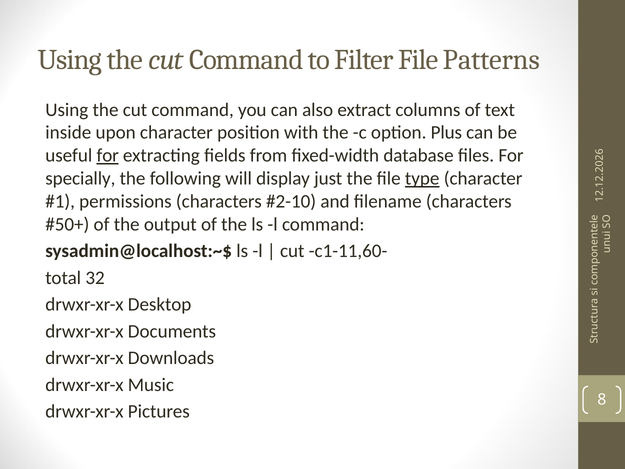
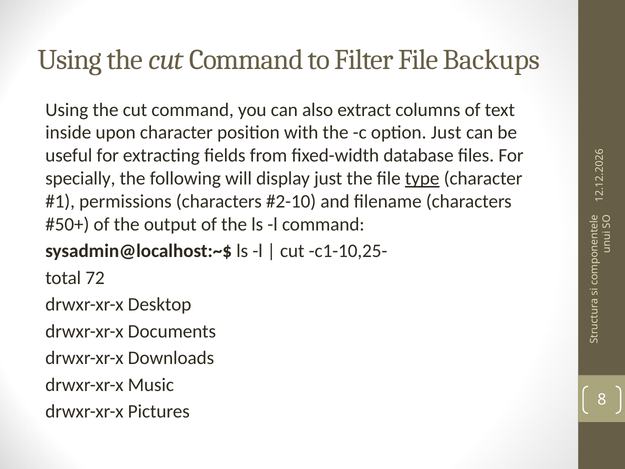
Patterns: Patterns -> Backups (492, 60)
option Plus: Plus -> Just (446, 133)
for underline: present -> none (108, 155)
c1-11,60-: c1-11,60- -> c1-10,25- (348, 251)
32: 32 -> 72 (95, 278)
